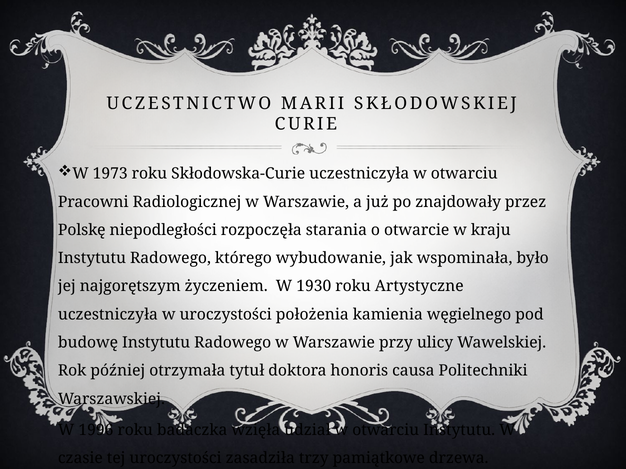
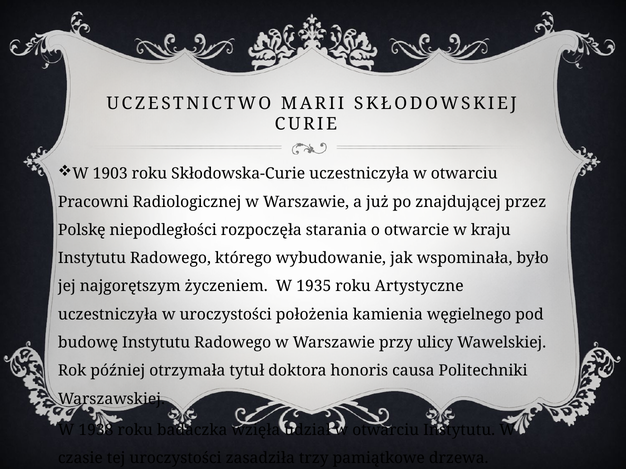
1973: 1973 -> 1903 (110, 174)
znajdowały: znajdowały -> znajdującej (458, 202)
1930: 1930 -> 1935 (314, 287)
1996: 1996 -> 1938 (96, 431)
